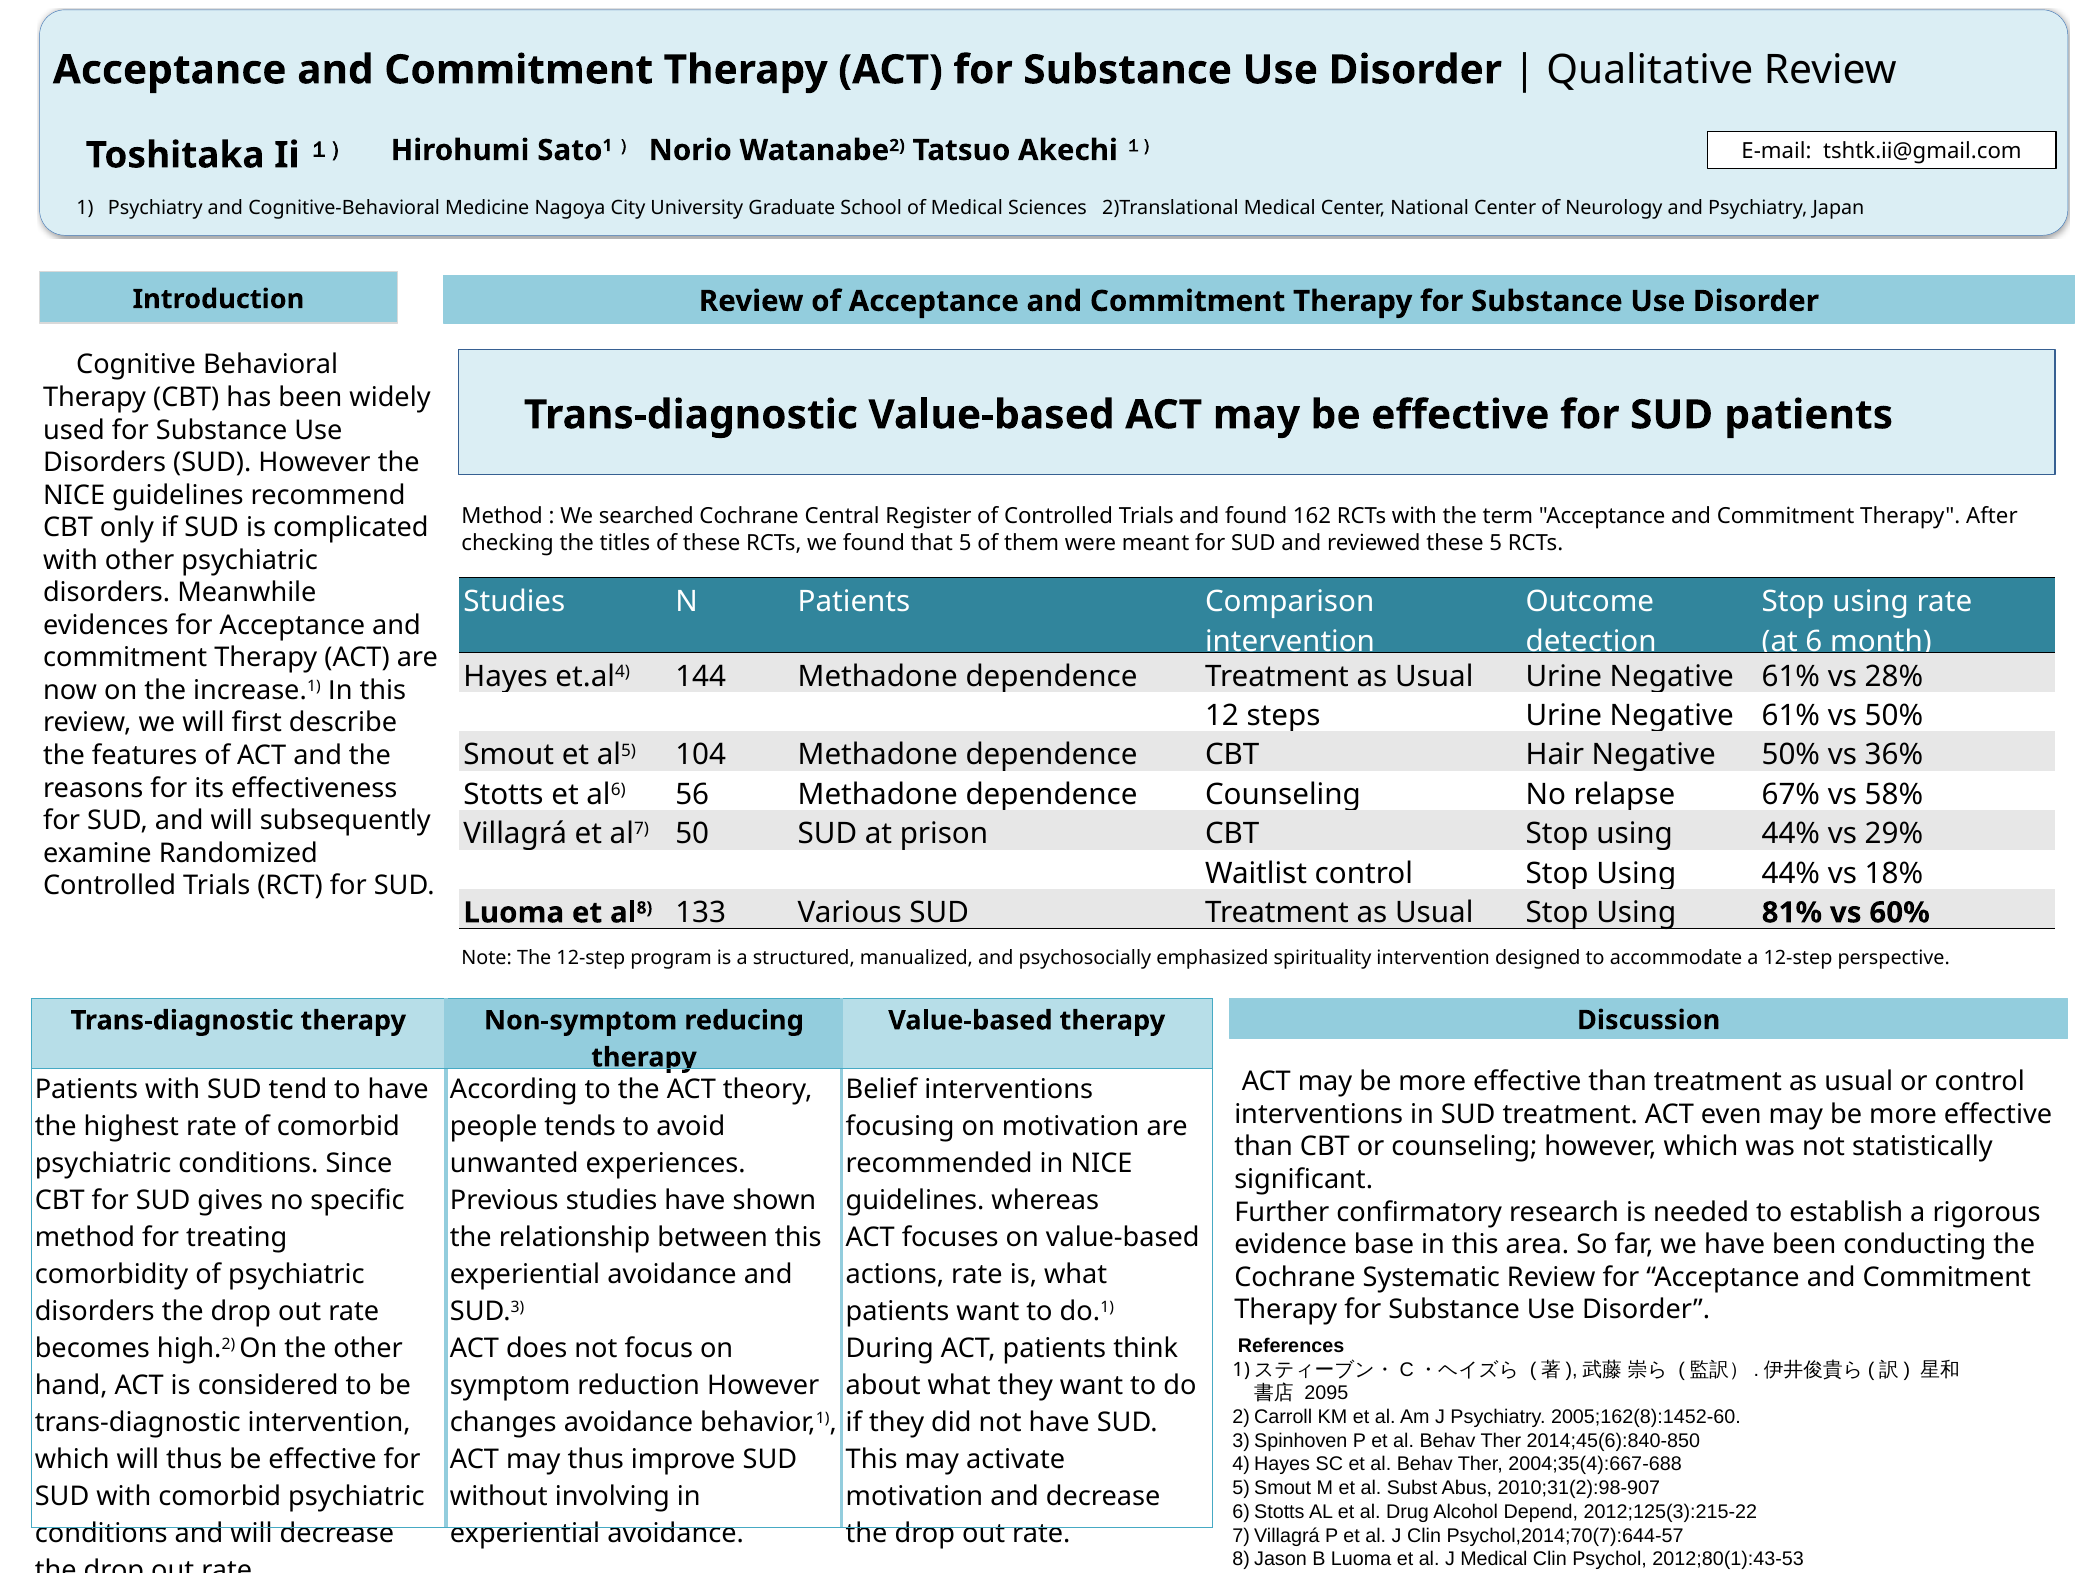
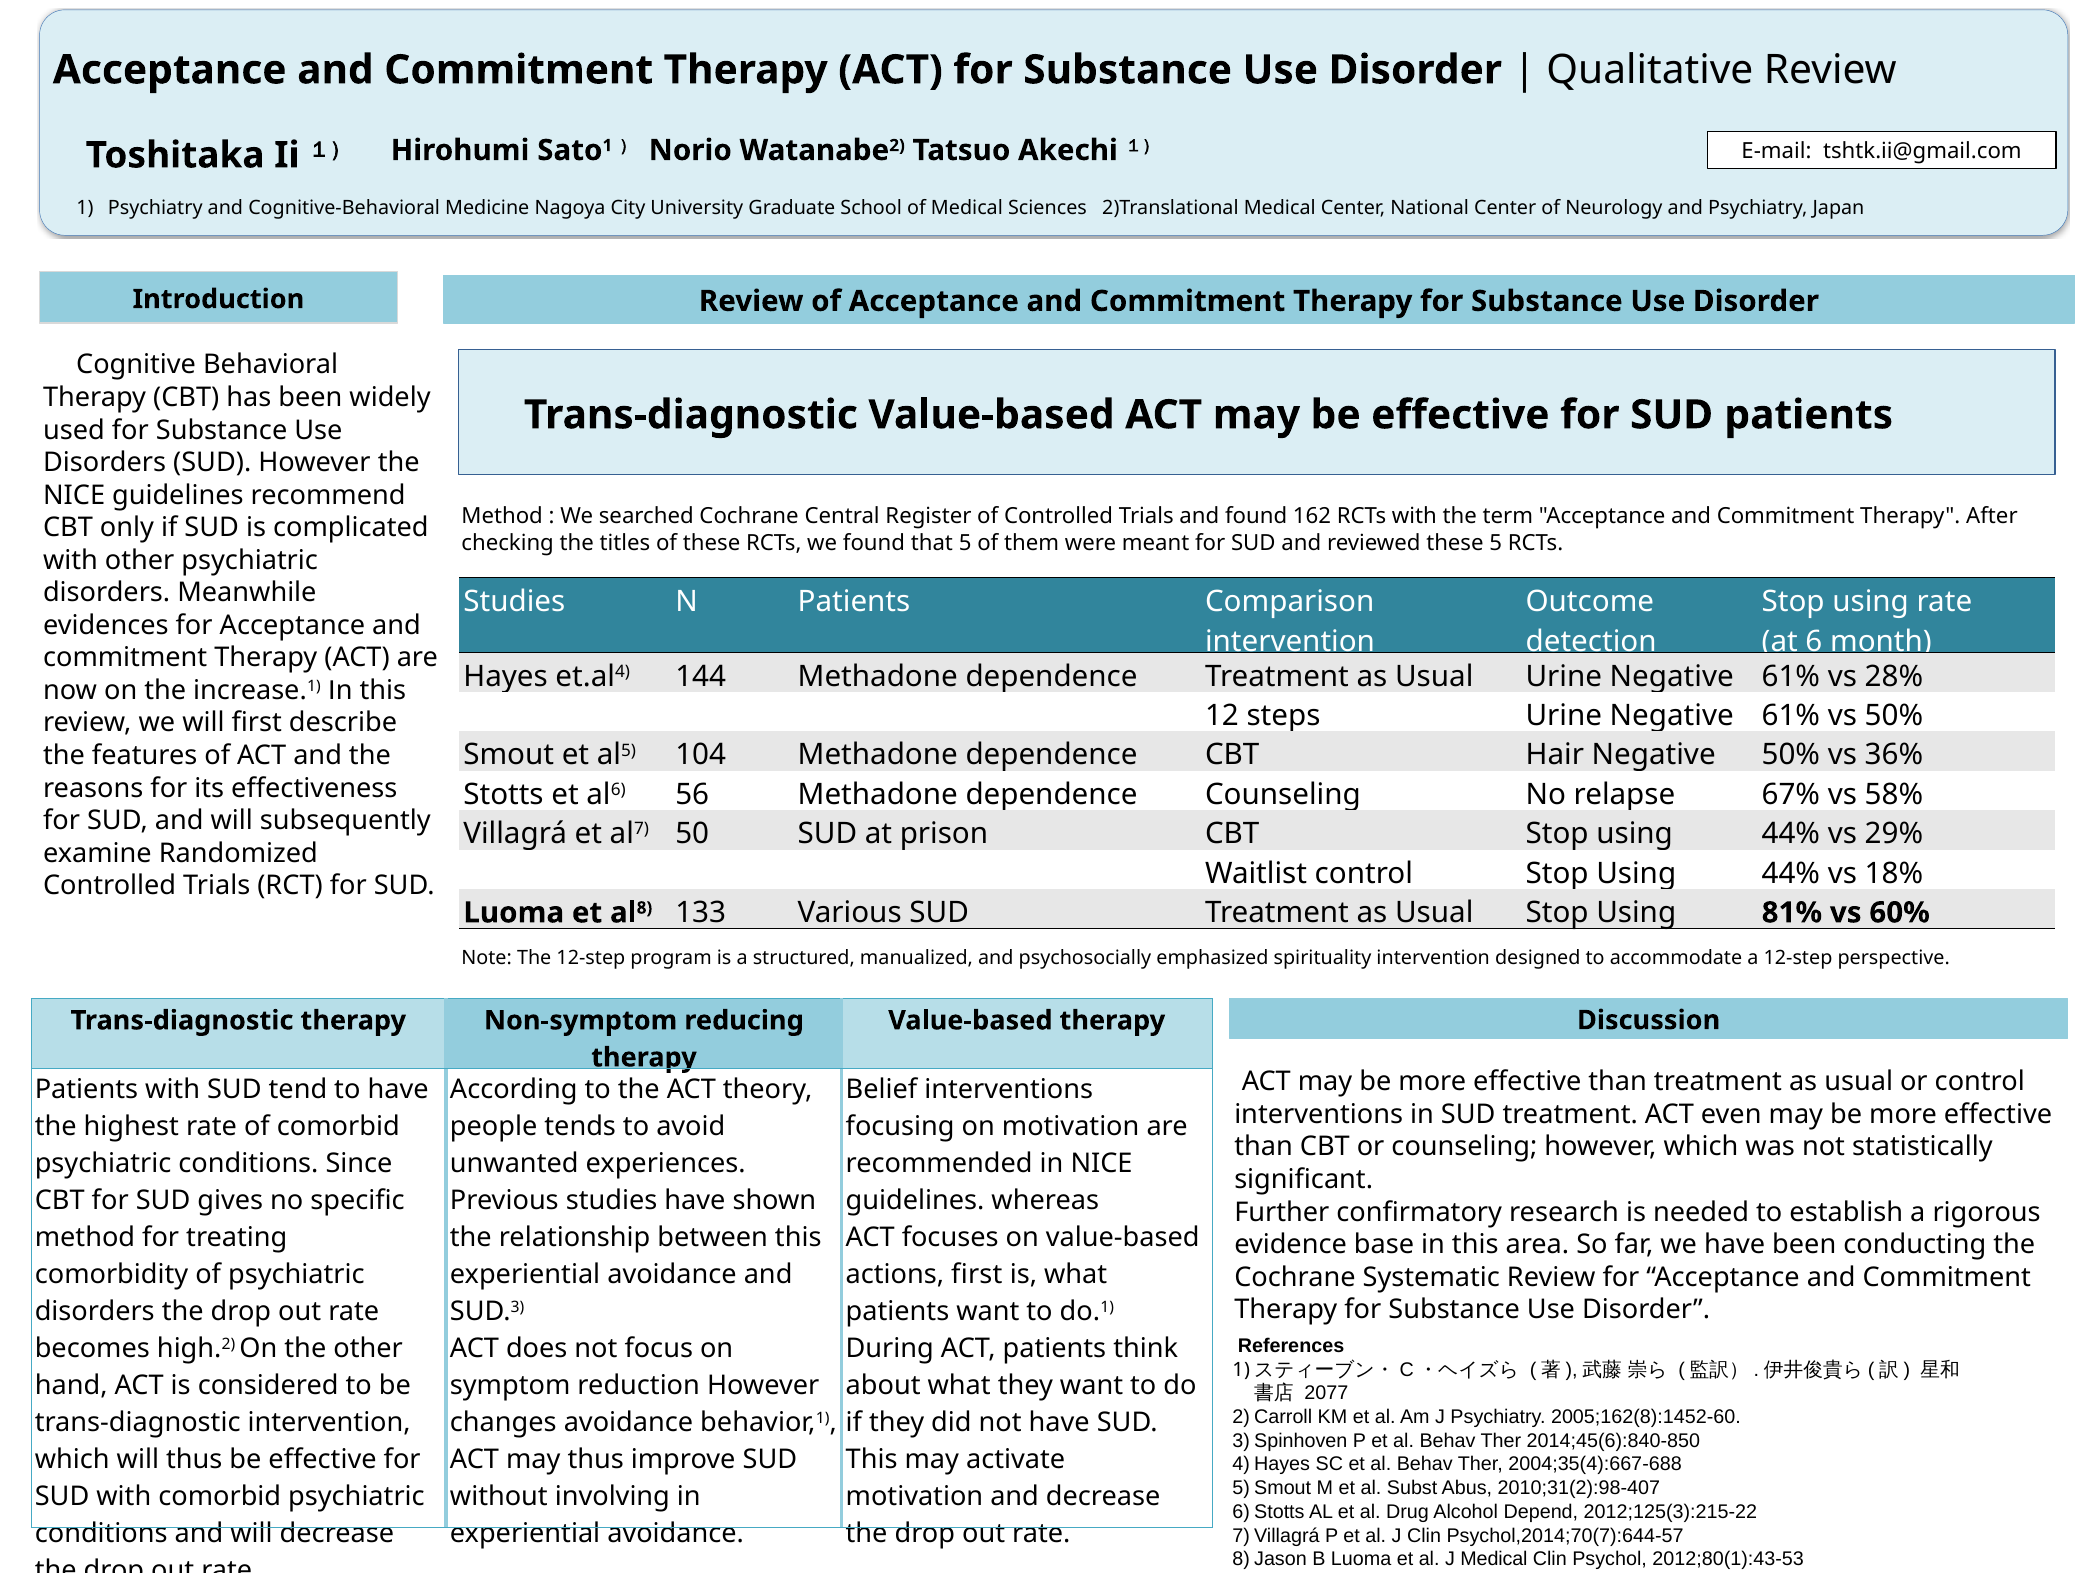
actions rate: rate -> first (977, 1275)
2095: 2095 -> 2077 (1326, 1394)
2010;31(2):98-907: 2010;31(2):98-907 -> 2010;31(2):98-407 (1579, 1489)
